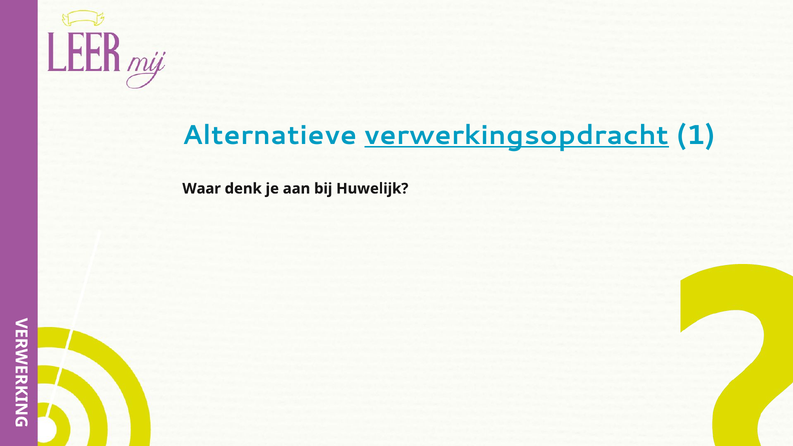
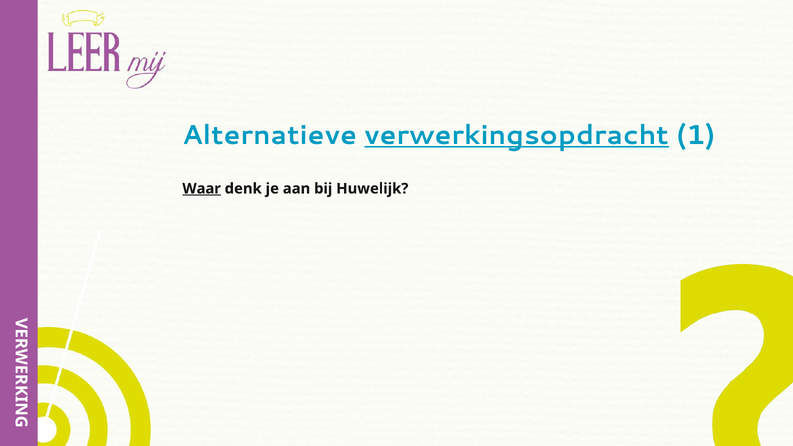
Waar underline: none -> present (202, 189)
